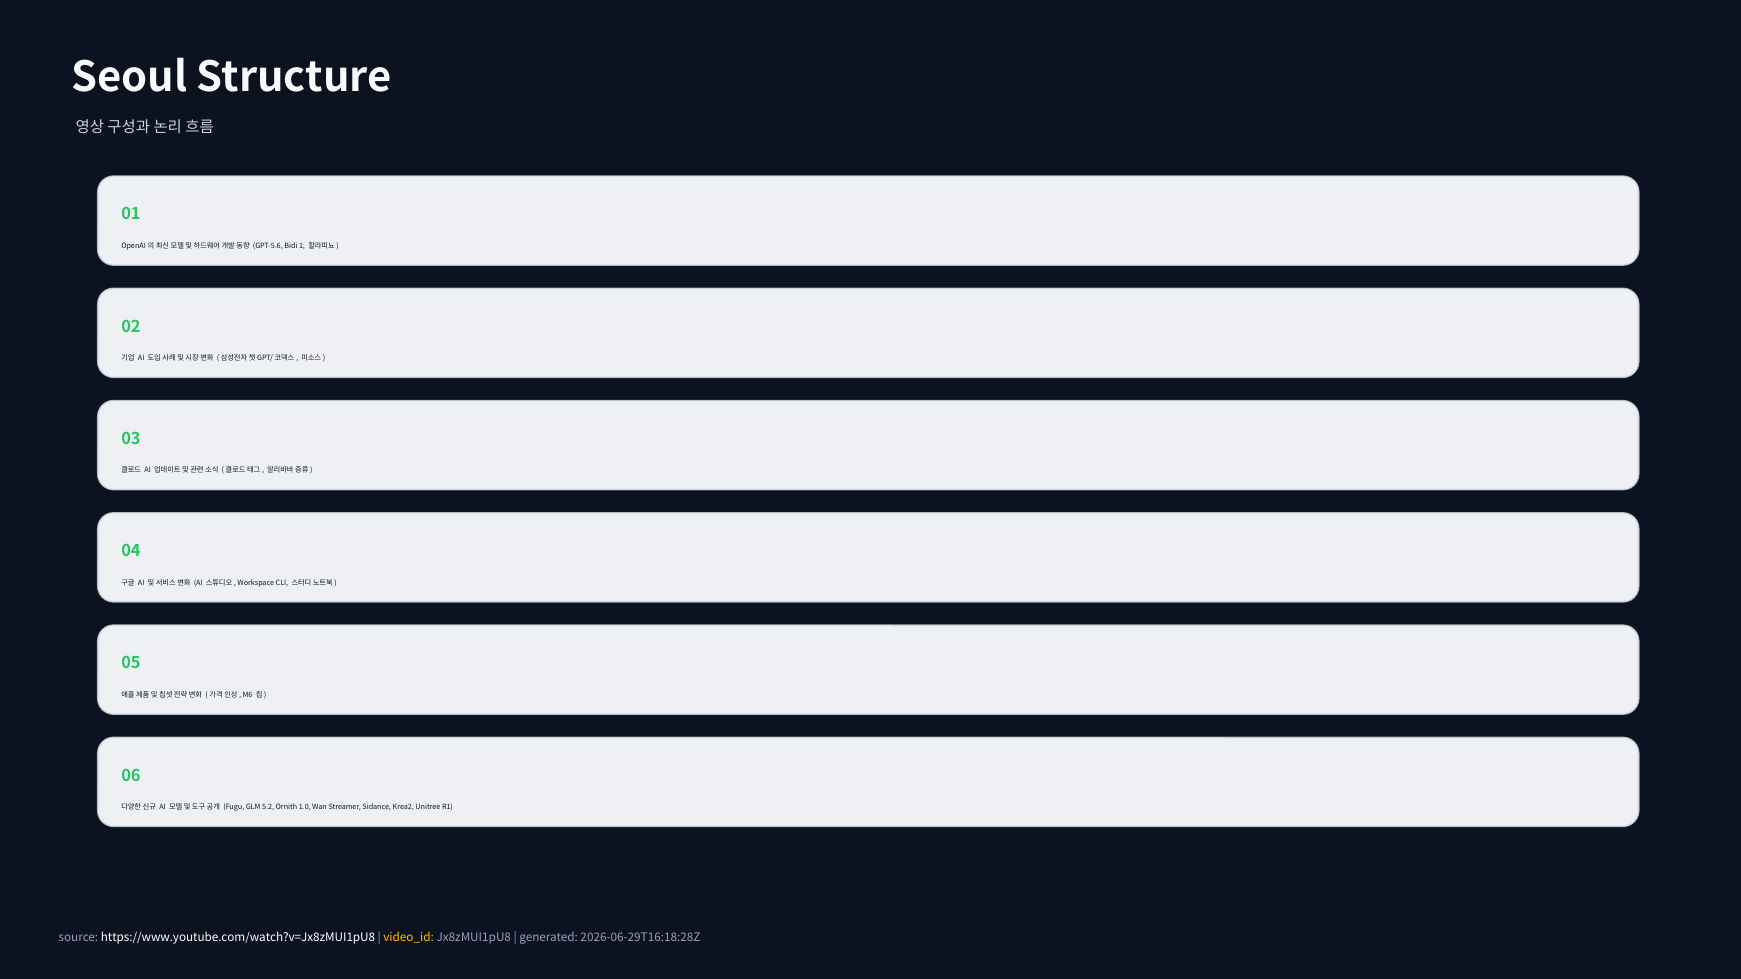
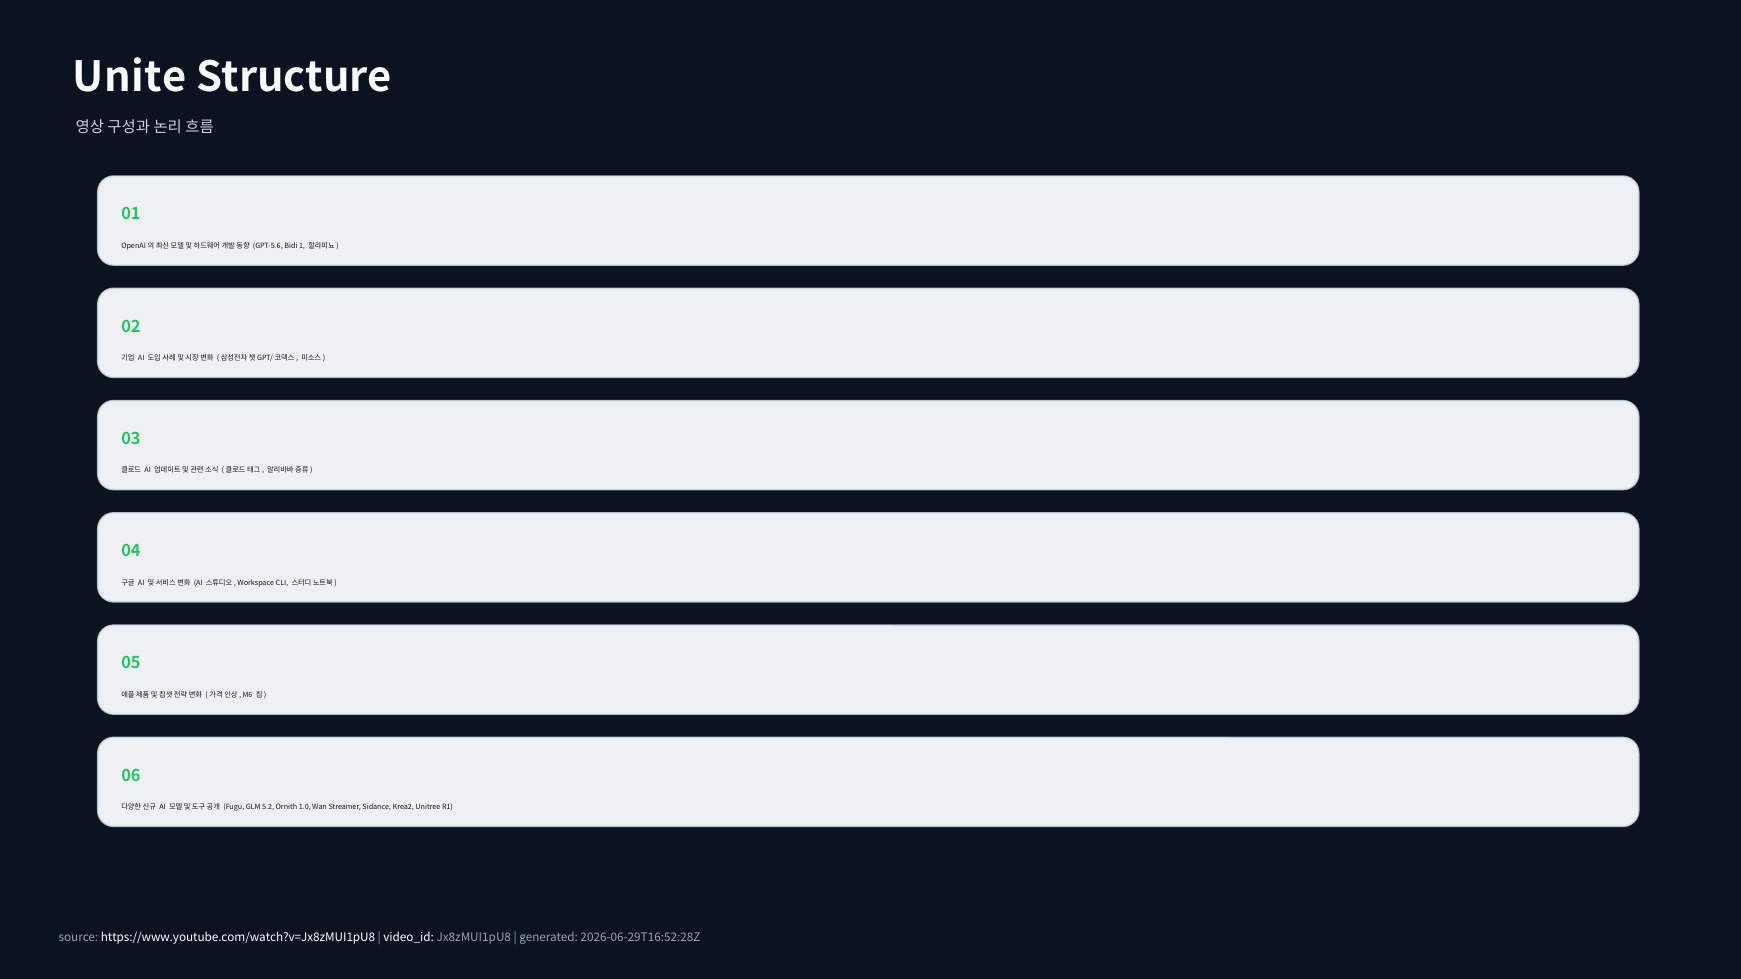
Seoul: Seoul -> Unite (129, 78)
video_id colour: yellow -> white (409, 938)
2026-06-29T16:18:28Z: 2026-06-29T16:18:28Z -> 2026-06-29T16:52:28Z (640, 938)
